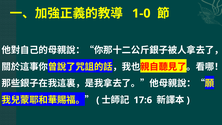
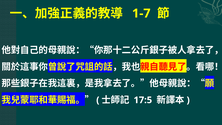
1-0: 1-0 -> 1-7 (141, 13)
17:6: 17:6 -> 17:5 (143, 100)
